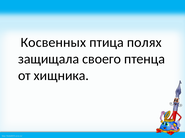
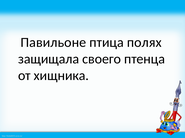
Косвенных: Косвенных -> Павильоне (53, 43)
